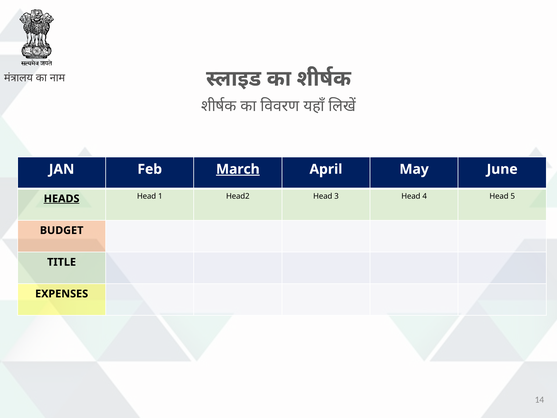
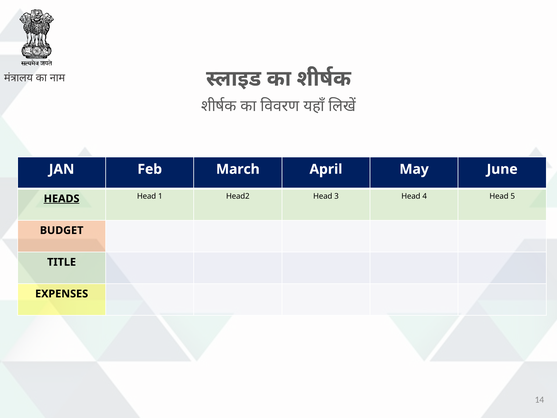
March underline: present -> none (238, 169)
